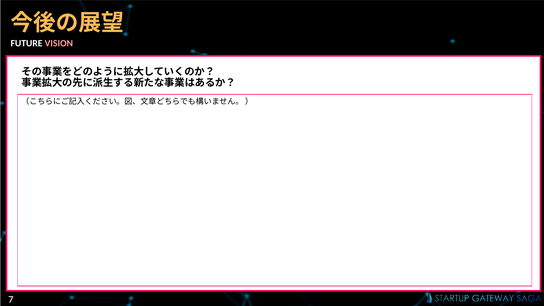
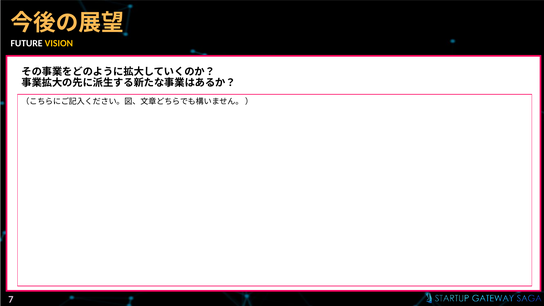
VISION colour: pink -> yellow (59, 43)
